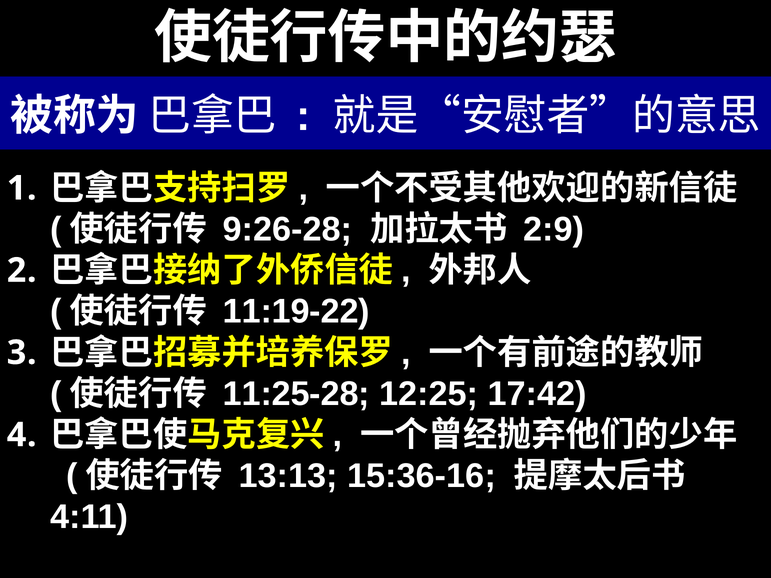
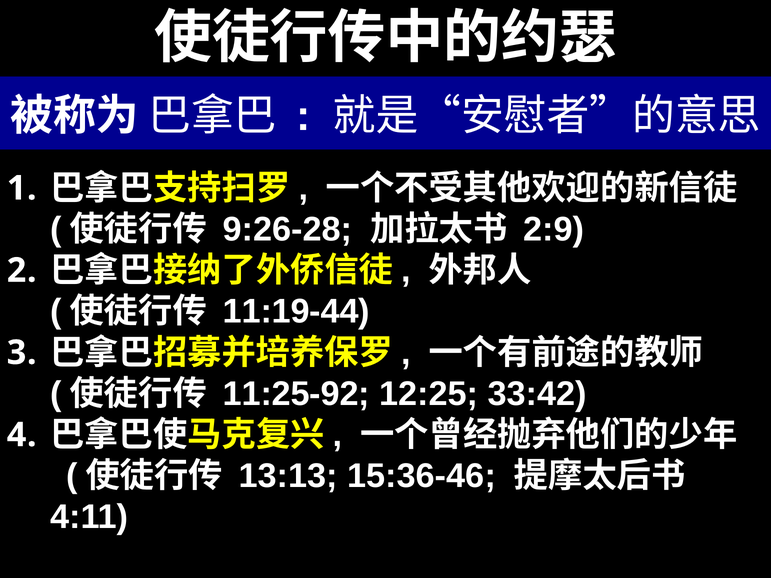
11:19-22: 11:19-22 -> 11:19-44 (296, 312)
11:25-28: 11:25-28 -> 11:25-92 (296, 394)
17:42: 17:42 -> 33:42 (537, 394)
15:36-16: 15:36-16 -> 15:36-46 (422, 476)
